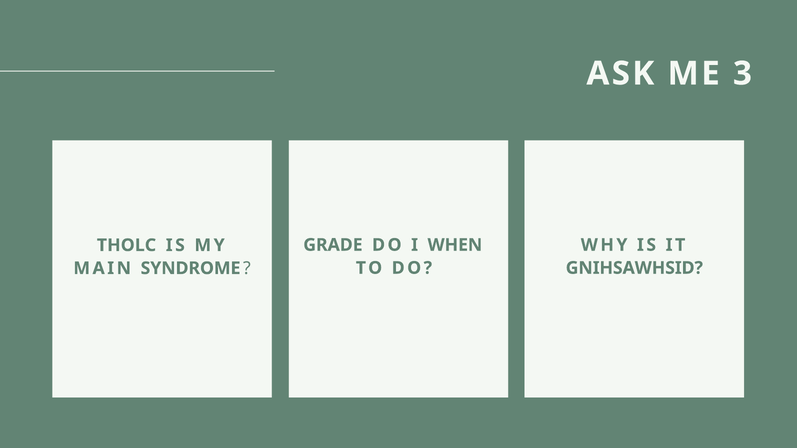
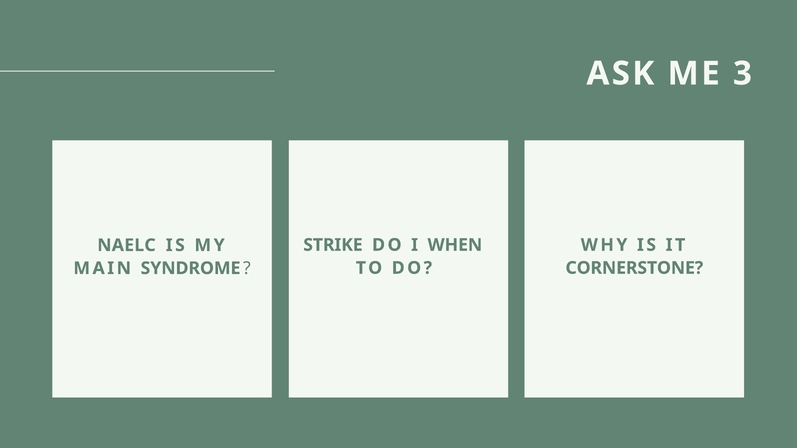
GRADE: GRADE -> STRIKE (333, 245)
THOLC: THOLC -> NAELC (126, 245)
GNIHSAWHSID: GNIHSAWHSID -> CORNERSTONE (634, 268)
